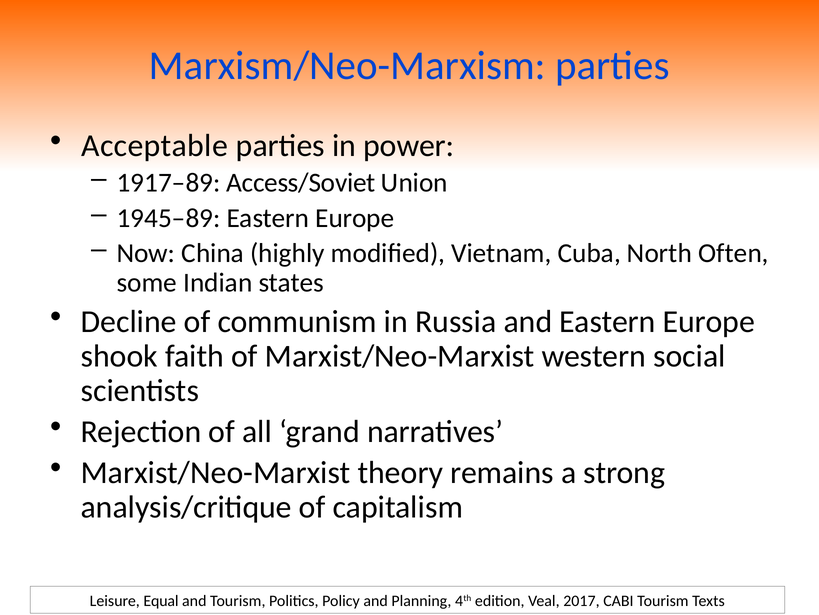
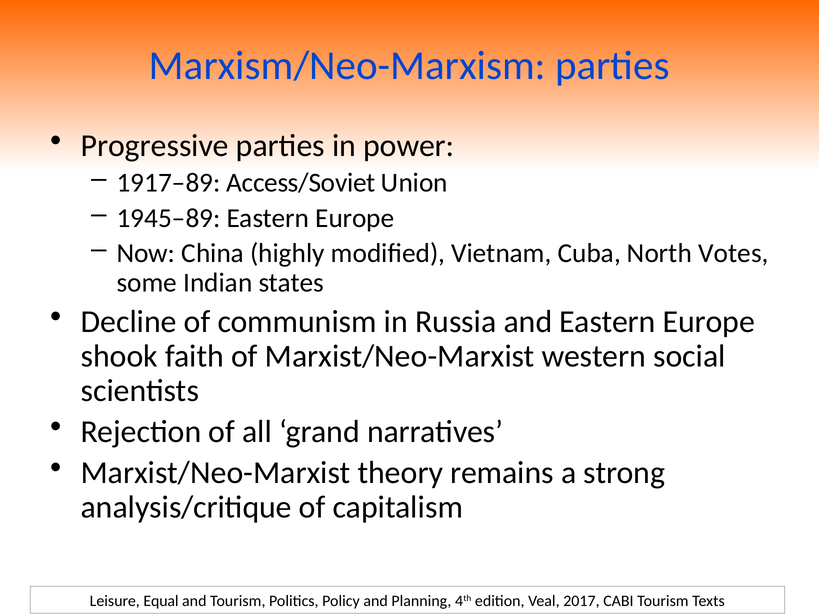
Acceptable: Acceptable -> Progressive (155, 146)
Often: Often -> Votes (733, 253)
